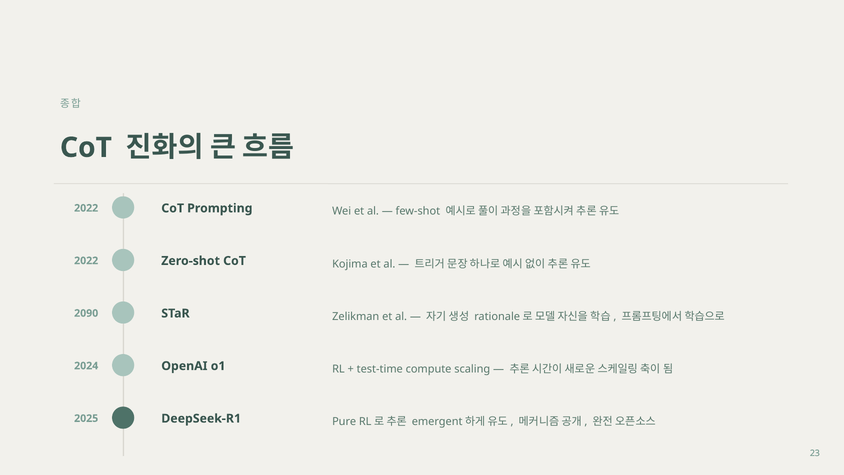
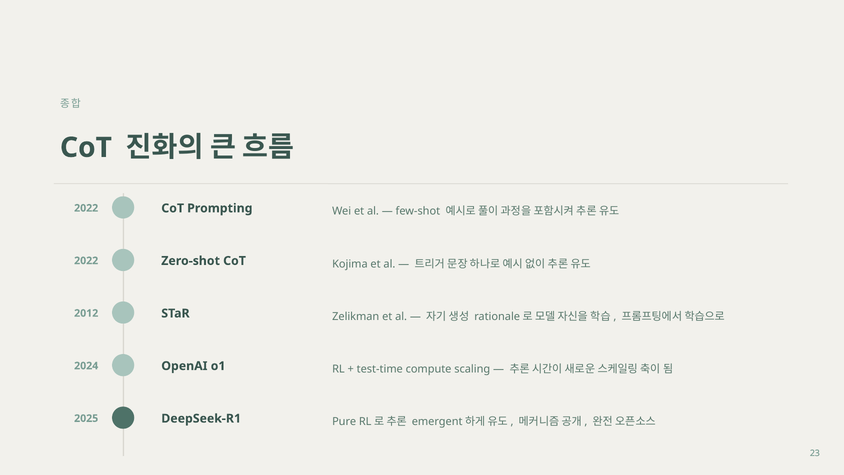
2090: 2090 -> 2012 (86, 313)
